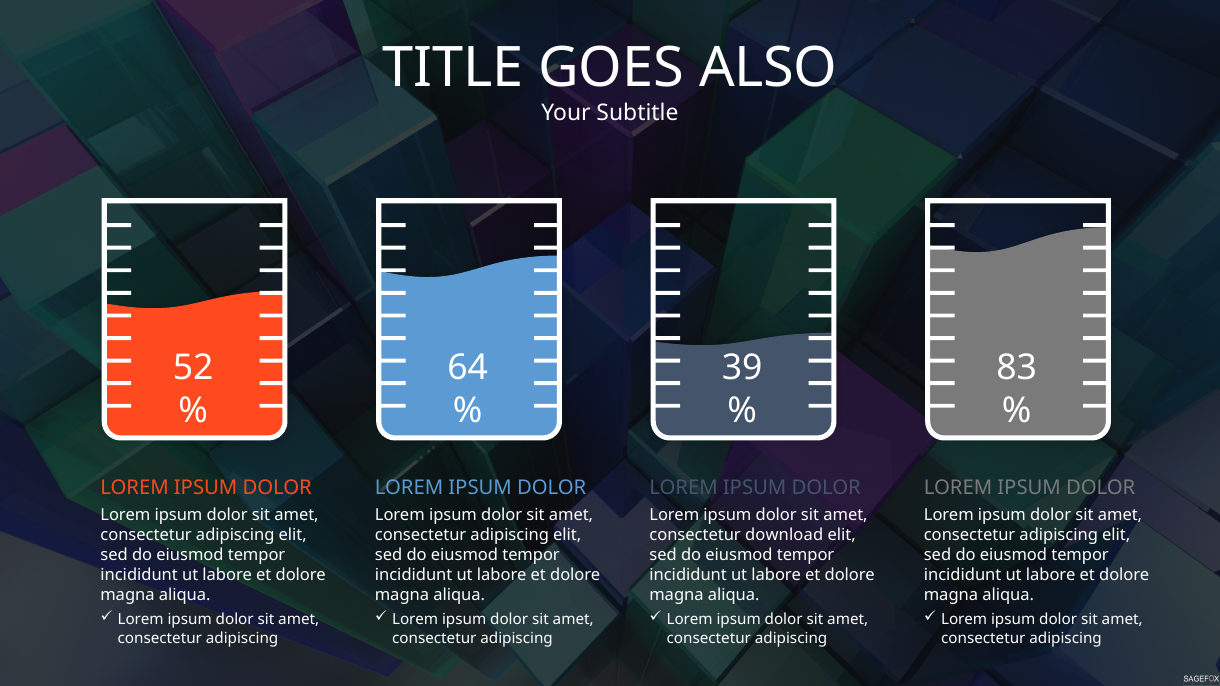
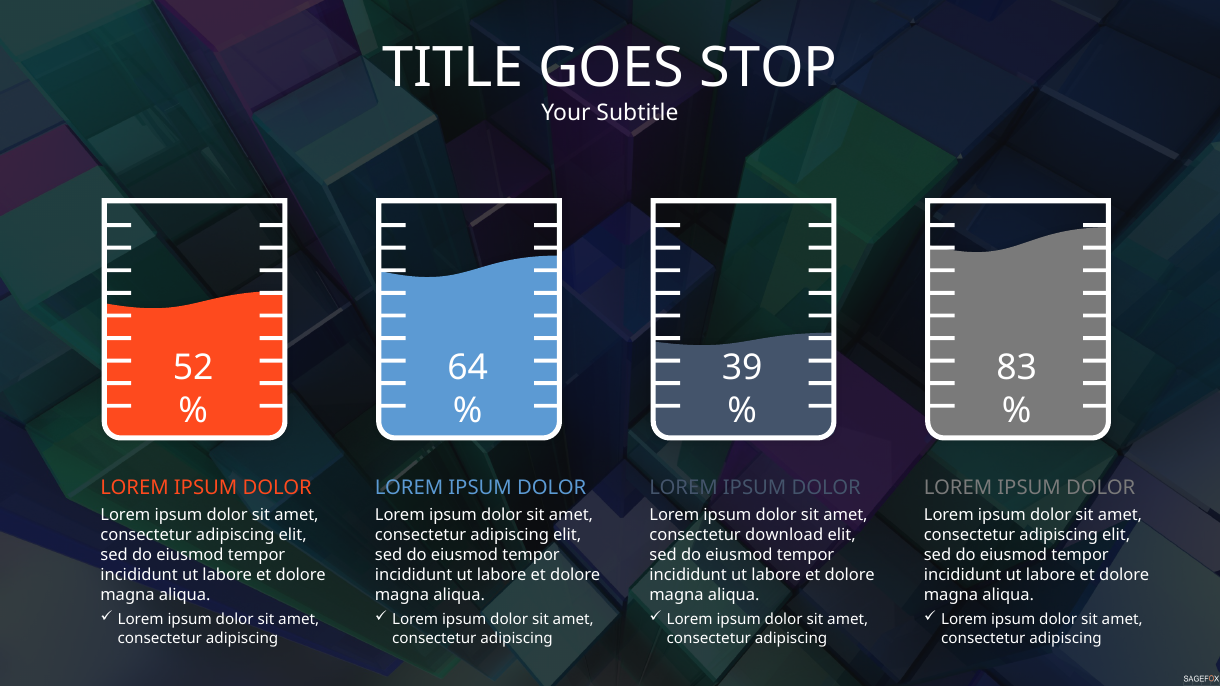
ALSO: ALSO -> STOP (768, 68)
